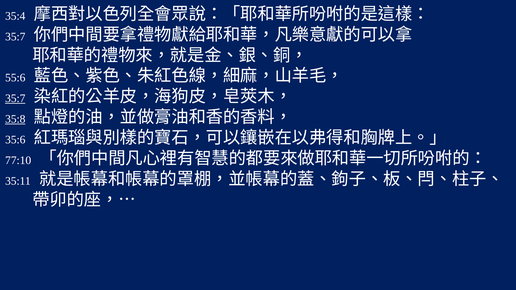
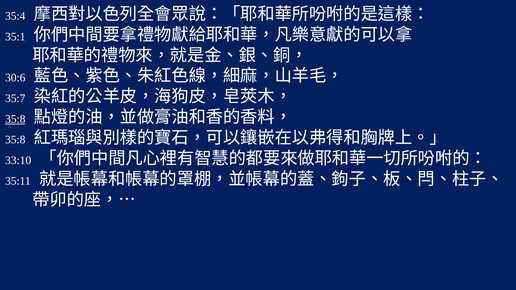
35:7: 35:7 -> 35:1 (15, 37)
55:6: 55:6 -> 30:6 (15, 78)
35:7 underline: present -> none (15, 99)
35:6: 35:6 -> 35:8 (15, 140)
77:10: 77:10 -> 33:10 (18, 160)
